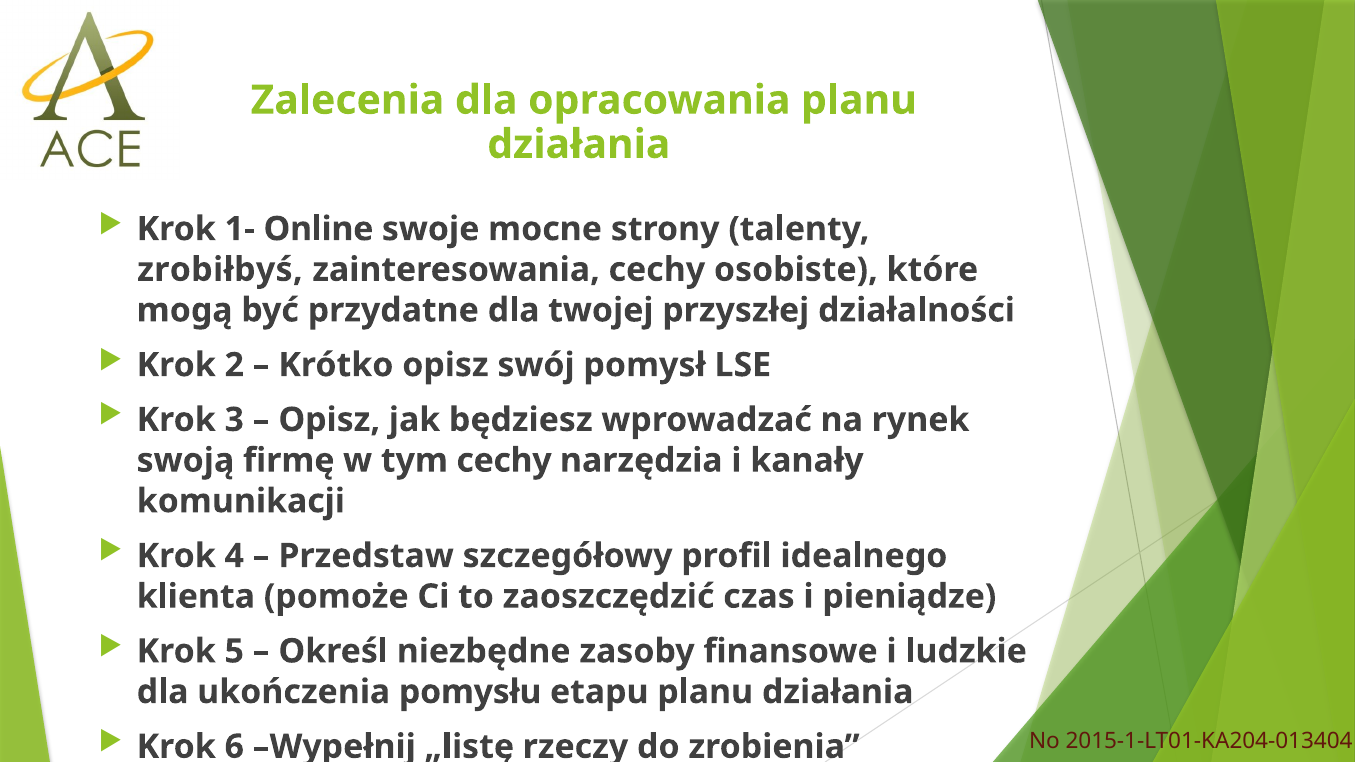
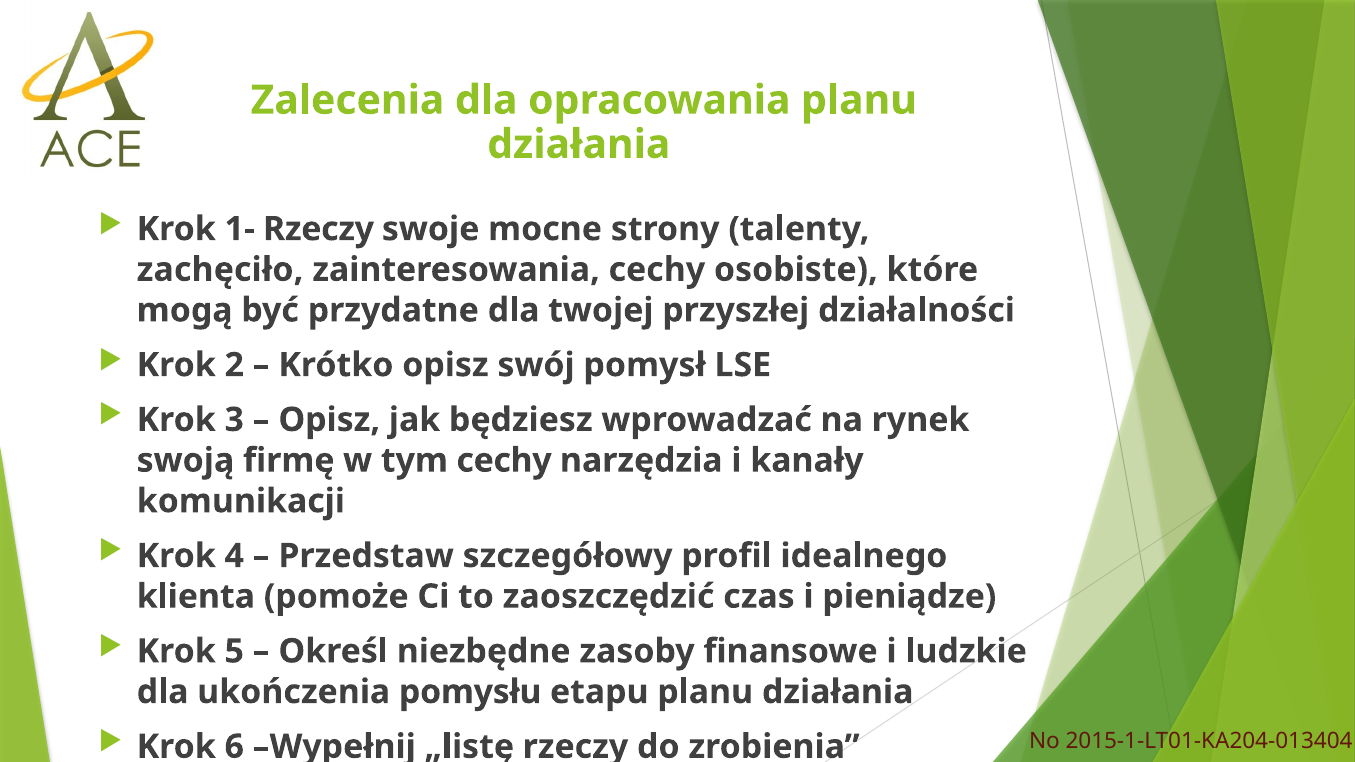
1- Online: Online -> Rzeczy (318, 229)
zrobiłbyś: zrobiłbyś -> zachęciło (220, 270)
